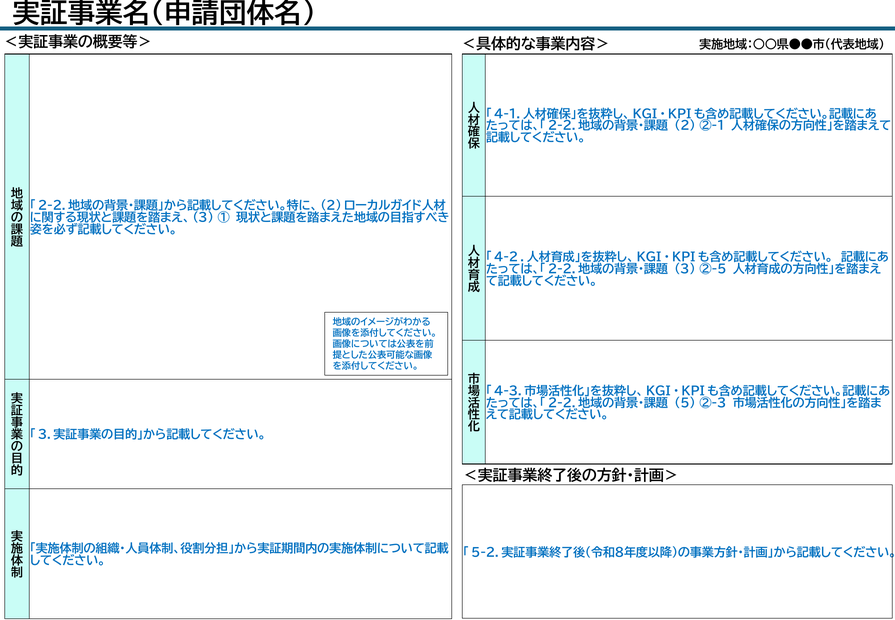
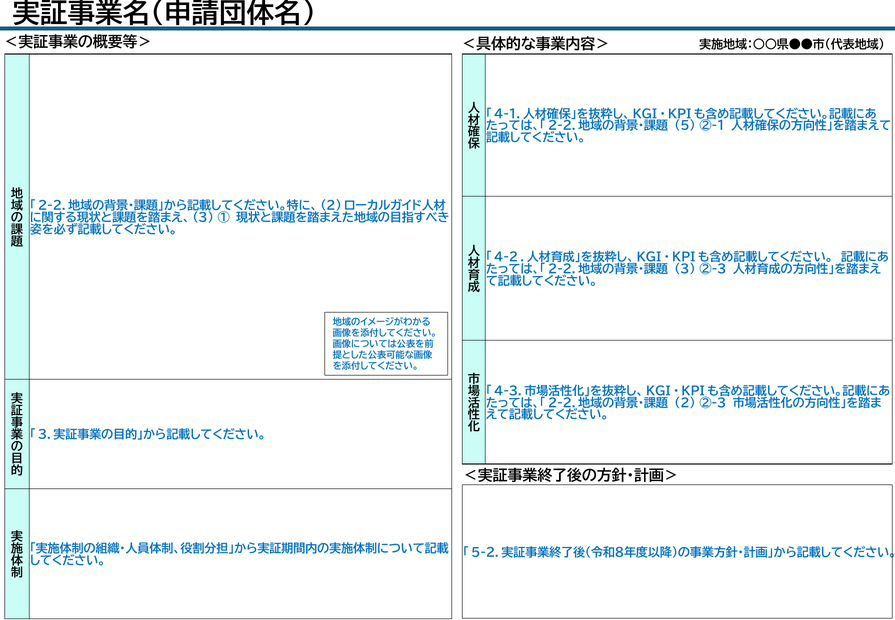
2: 2 -> 5 (685, 126)
3 ②-5: ②-5 -> ②-3 (713, 269)
5: 5 -> 2 (685, 403)
